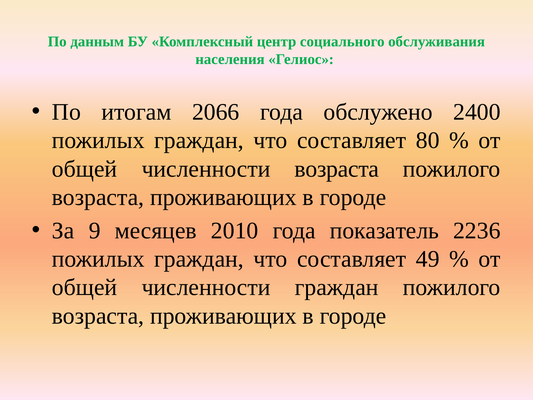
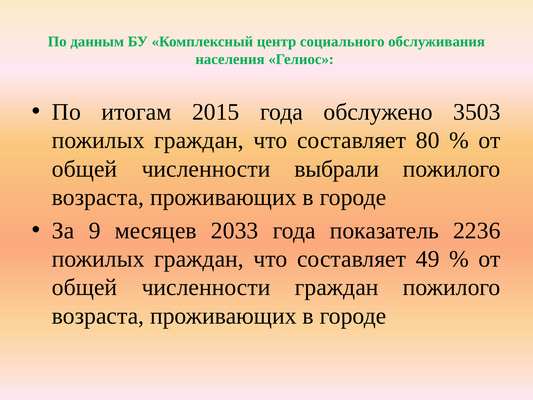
2066: 2066 -> 2015 (216, 112)
2400: 2400 -> 3503 (477, 112)
численности возраста: возраста -> выбрали (337, 169)
2010: 2010 -> 2033 (235, 230)
